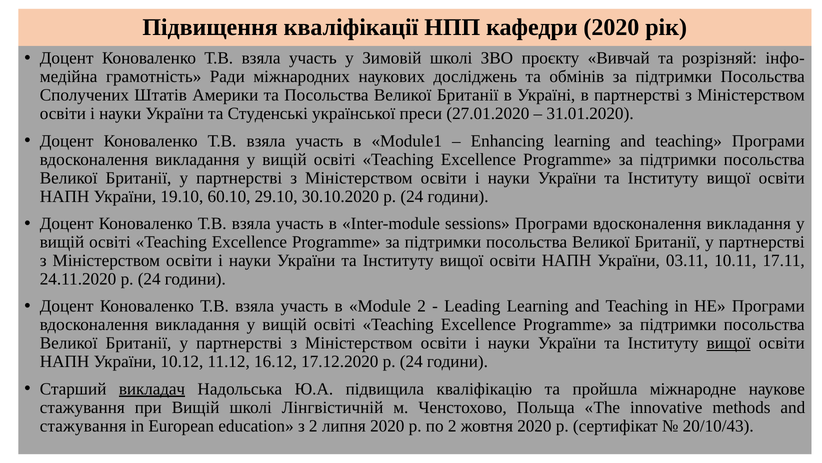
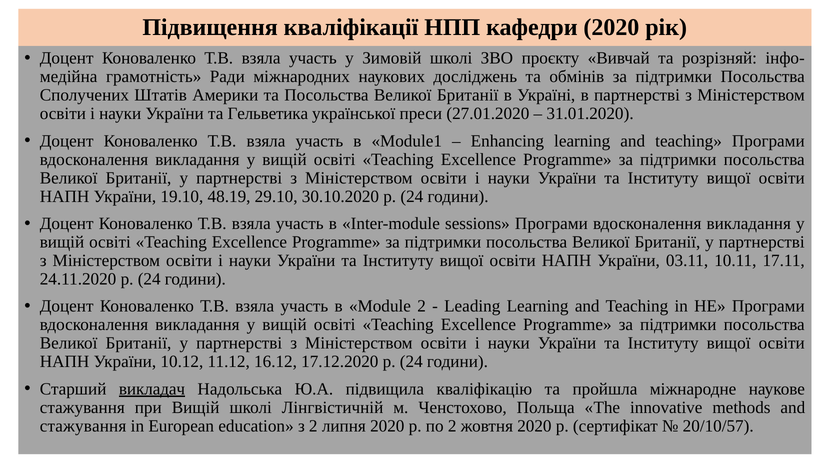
Студенські: Студенські -> Гельветика (268, 114)
60.10: 60.10 -> 48.19 (229, 196)
вищої underline: present -> none (729, 343)
20/10/43: 20/10/43 -> 20/10/57 (718, 425)
